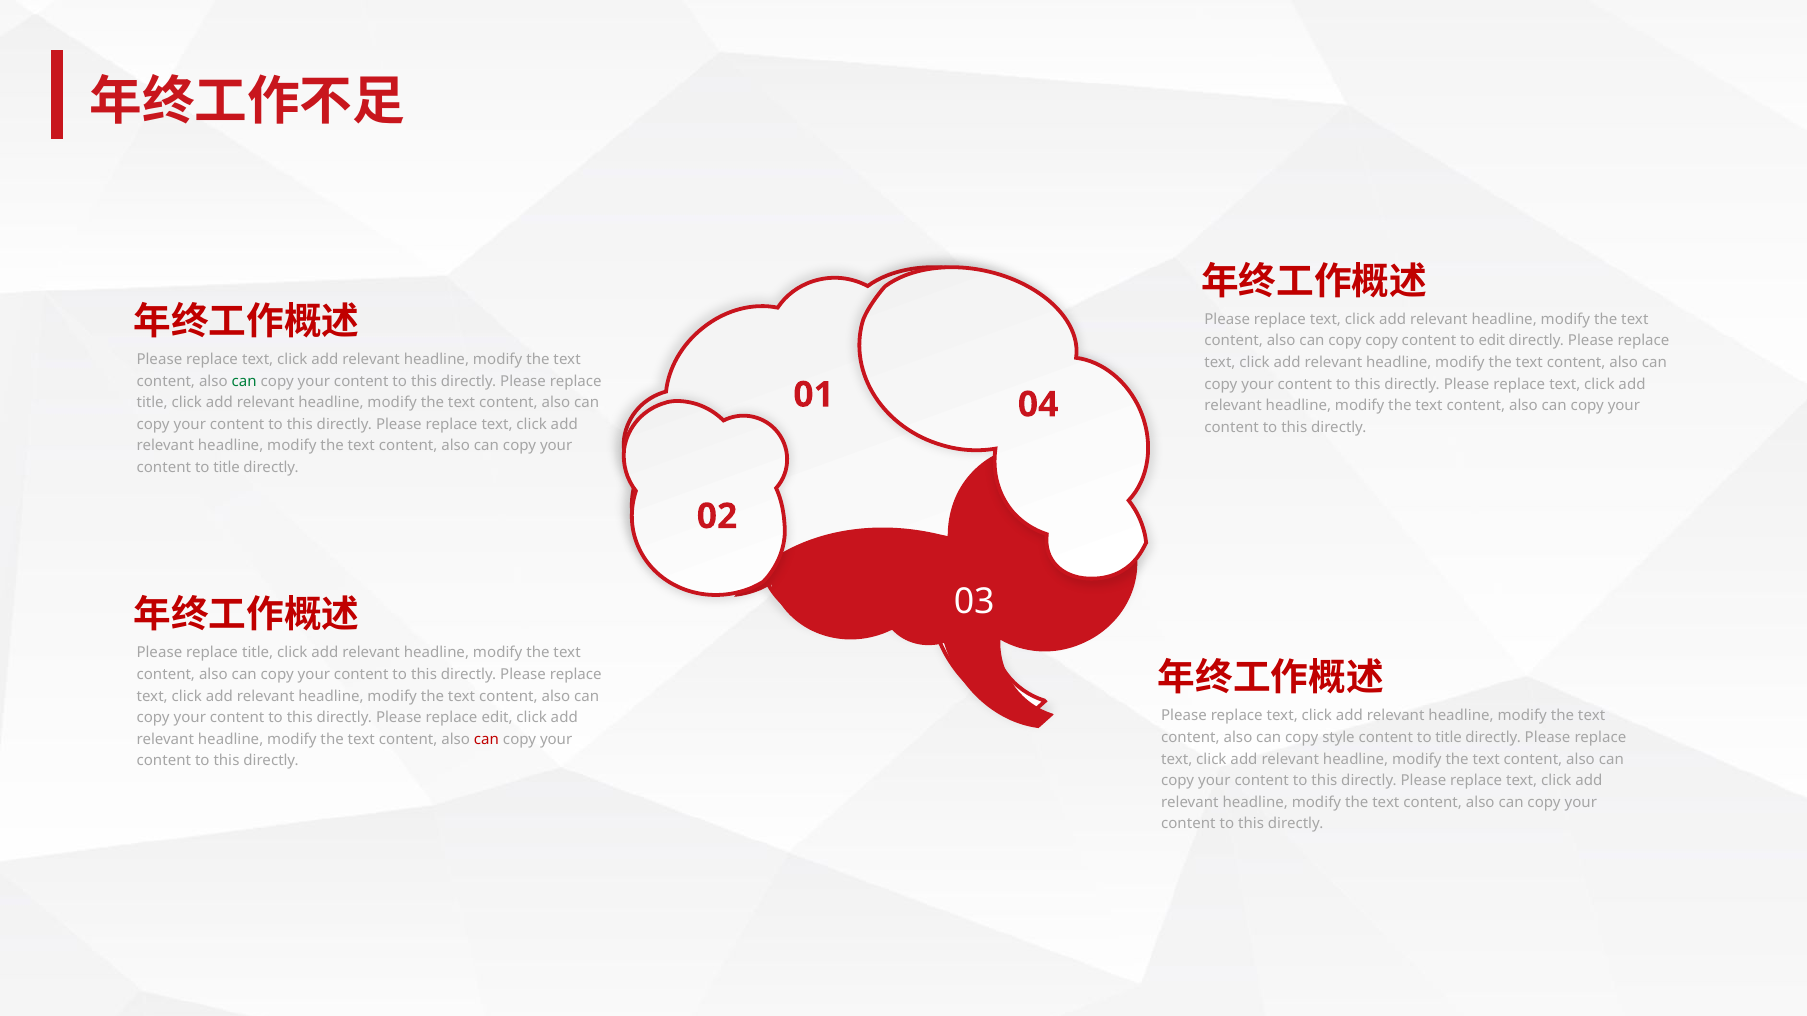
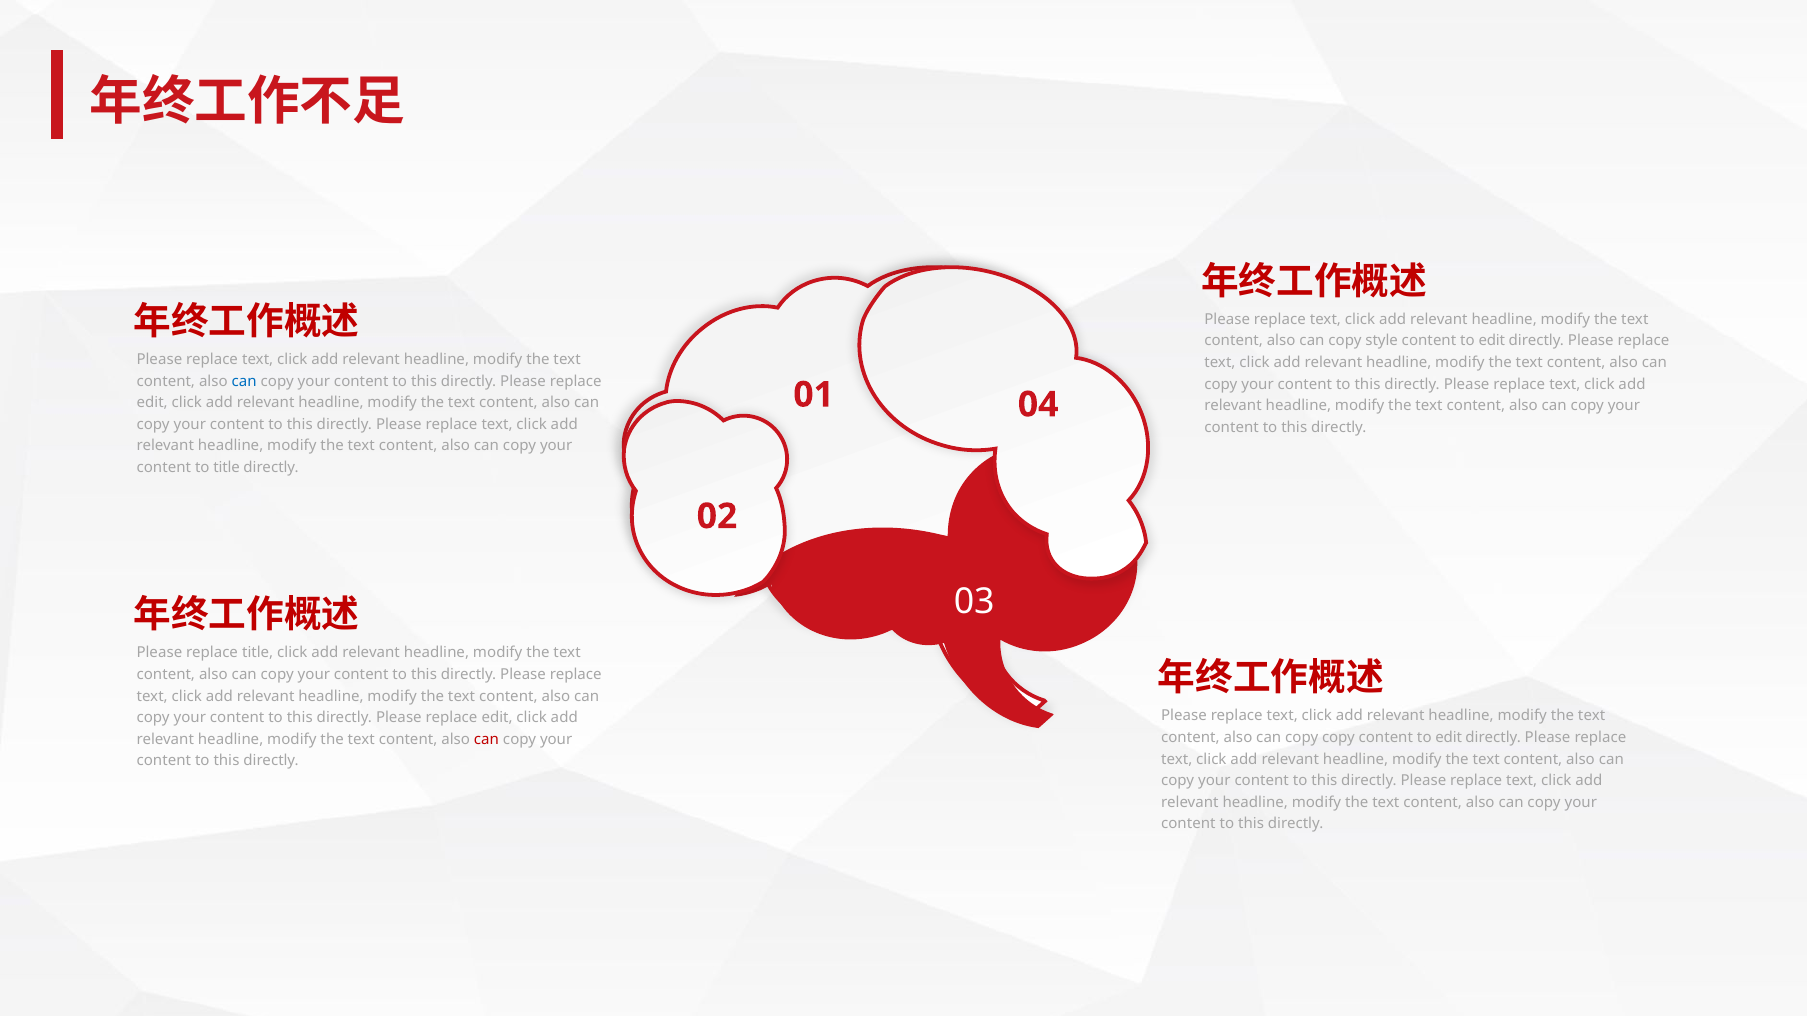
copy copy: copy -> style (1382, 341)
can colour: green -> blue (244, 381)
title: title -> edit (152, 403)
copy style: style -> copy (1339, 738)
title: title -> edit (1449, 738)
